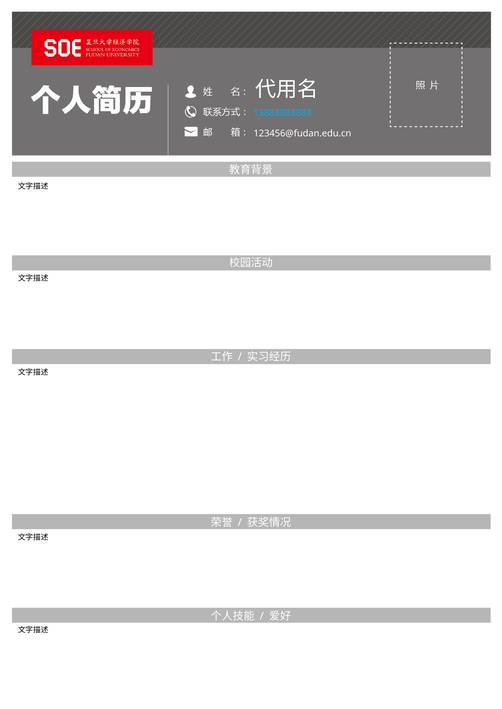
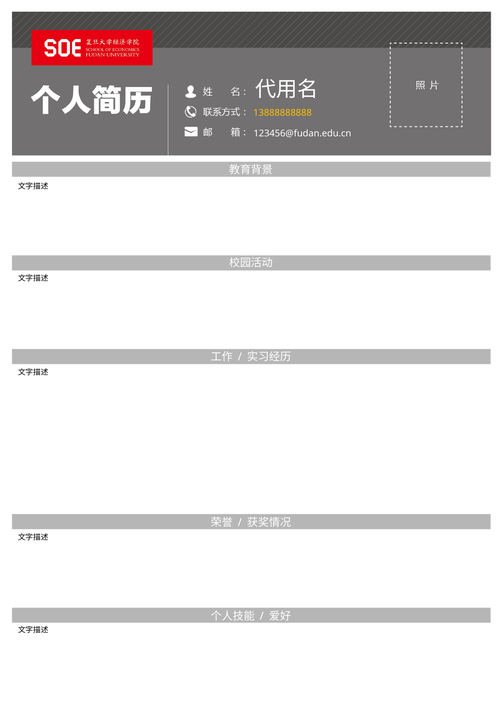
13888888888 colour: light blue -> yellow (283, 113)
